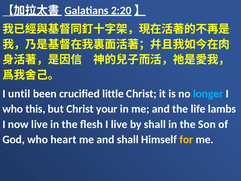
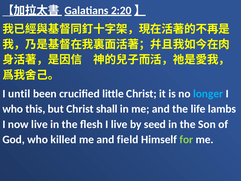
your: your -> shall (107, 109)
by shall: shall -> seed (155, 124)
heart: heart -> killed (64, 139)
and shall: shall -> field (128, 139)
for colour: yellow -> light green (186, 139)
